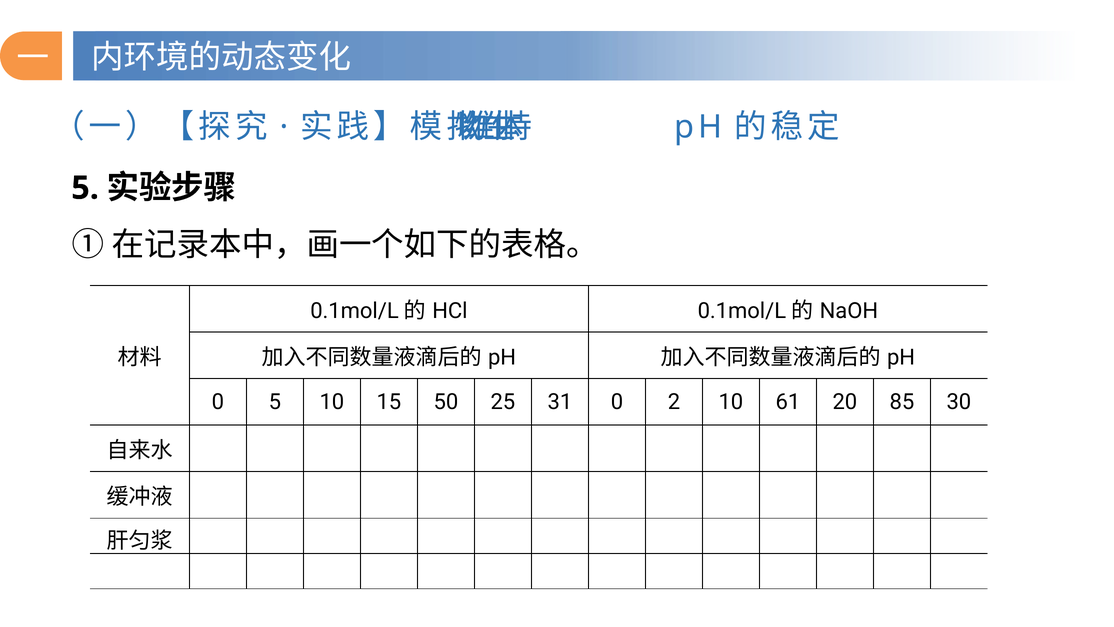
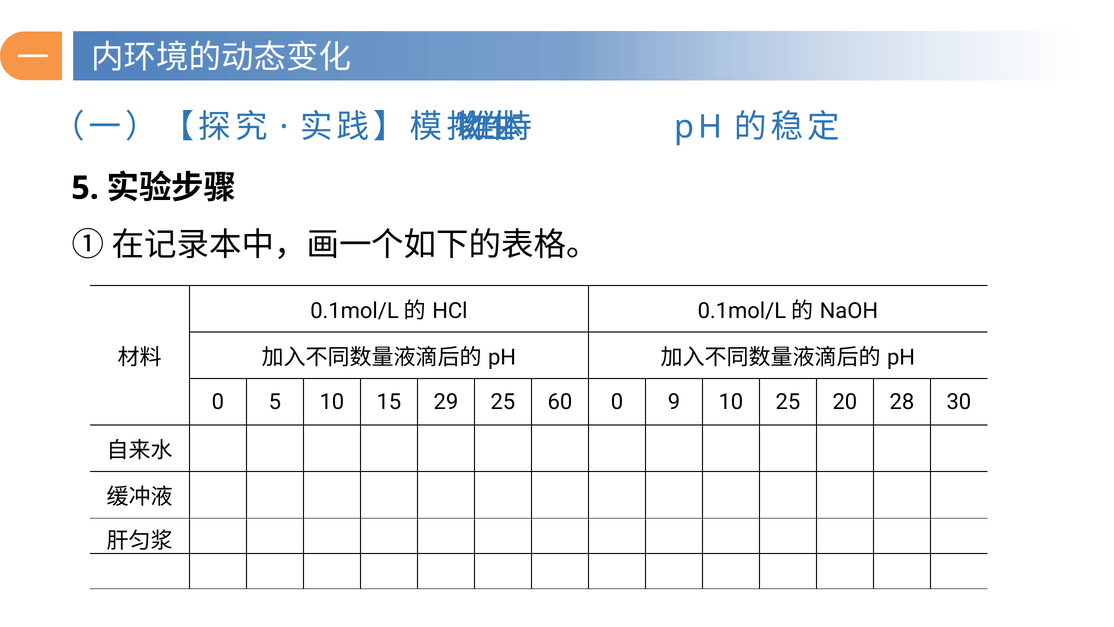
50: 50 -> 29 (446, 402)
31: 31 -> 60 (560, 402)
2: 2 -> 9 (674, 402)
10 61: 61 -> 25 (788, 402)
85: 85 -> 28 (902, 402)
